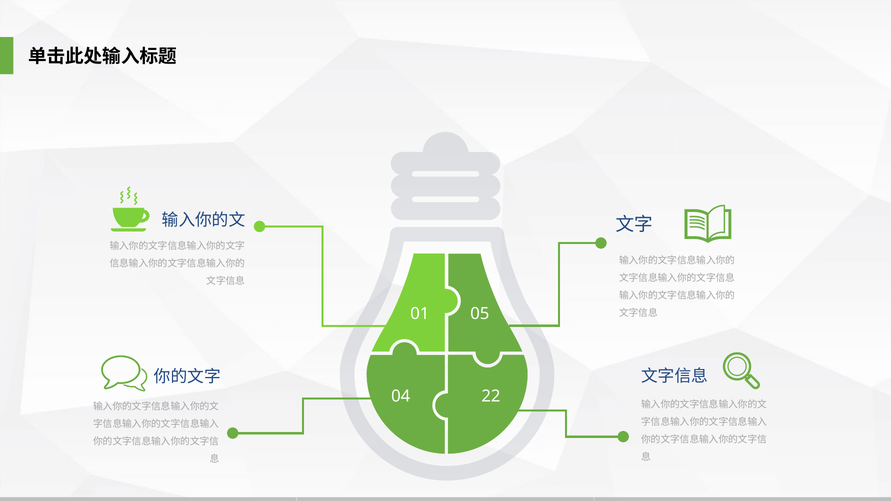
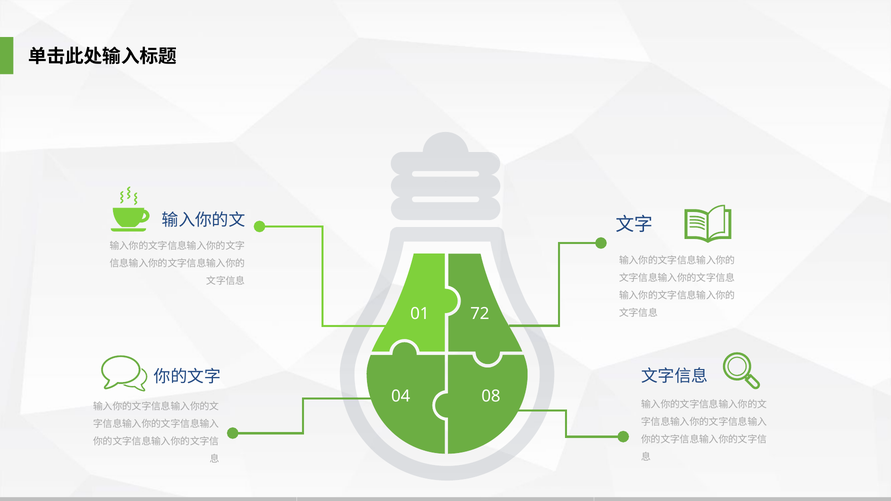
05: 05 -> 72 (480, 314)
22: 22 -> 08 (491, 397)
